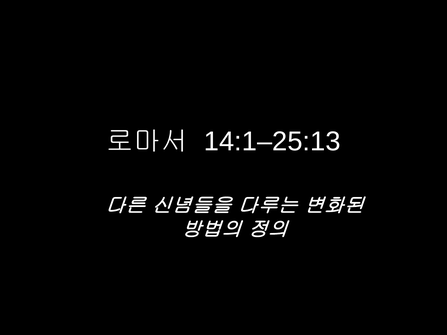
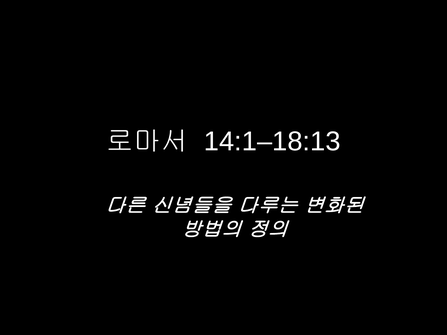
14:1–25:13: 14:1–25:13 -> 14:1–18:13 (272, 142)
